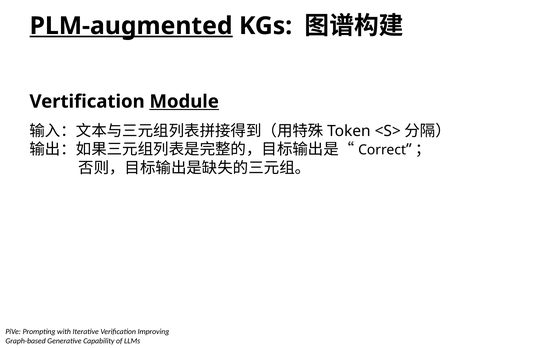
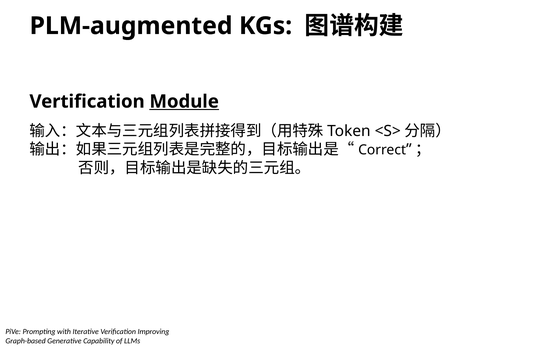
PLM-augmented underline: present -> none (131, 26)
